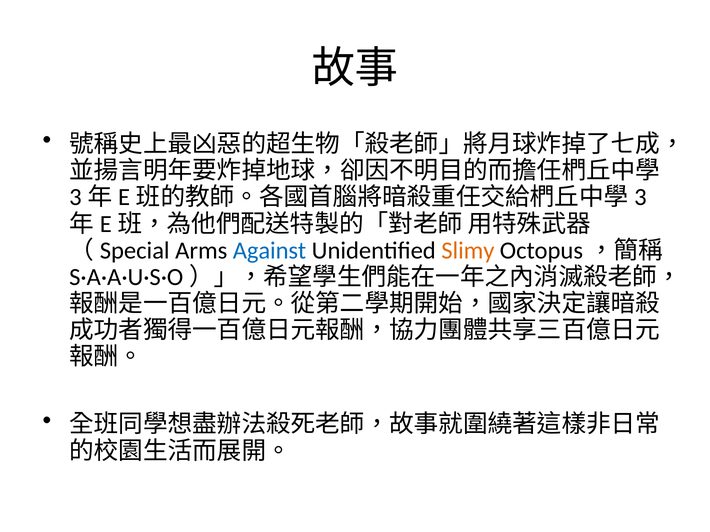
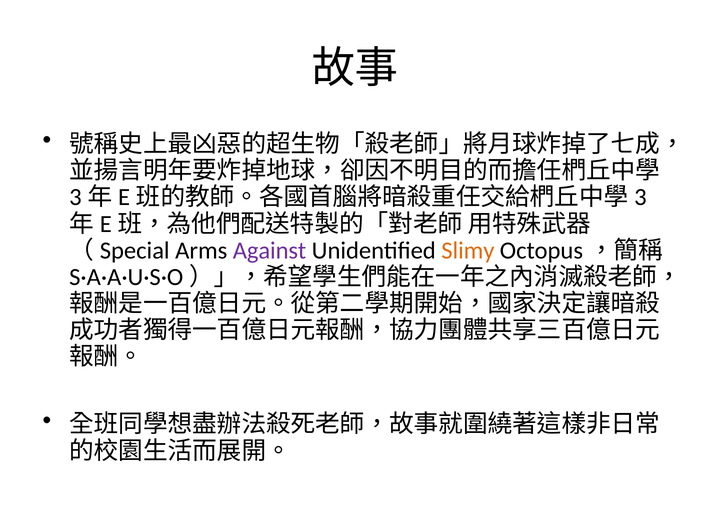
Against colour: blue -> purple (270, 251)
